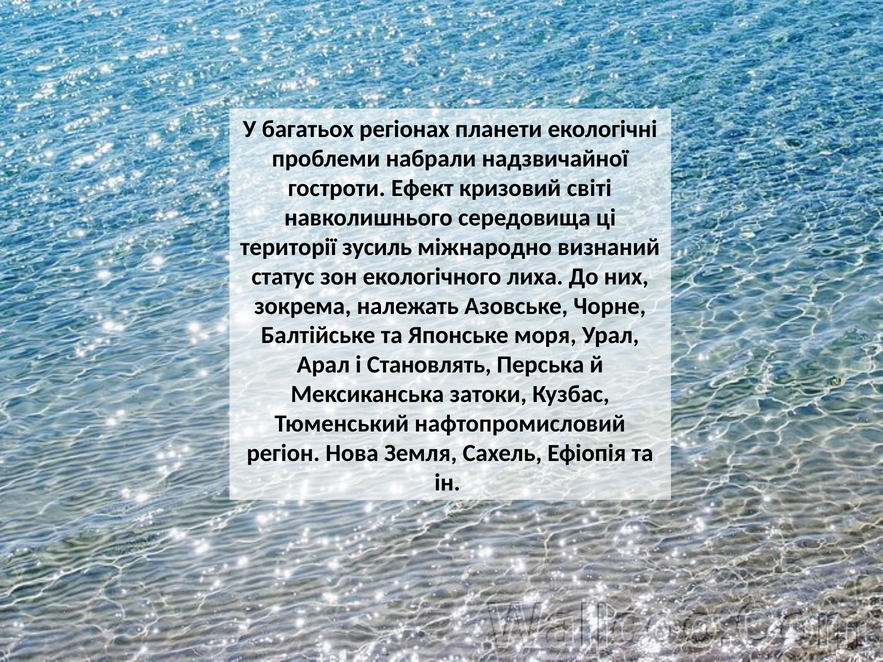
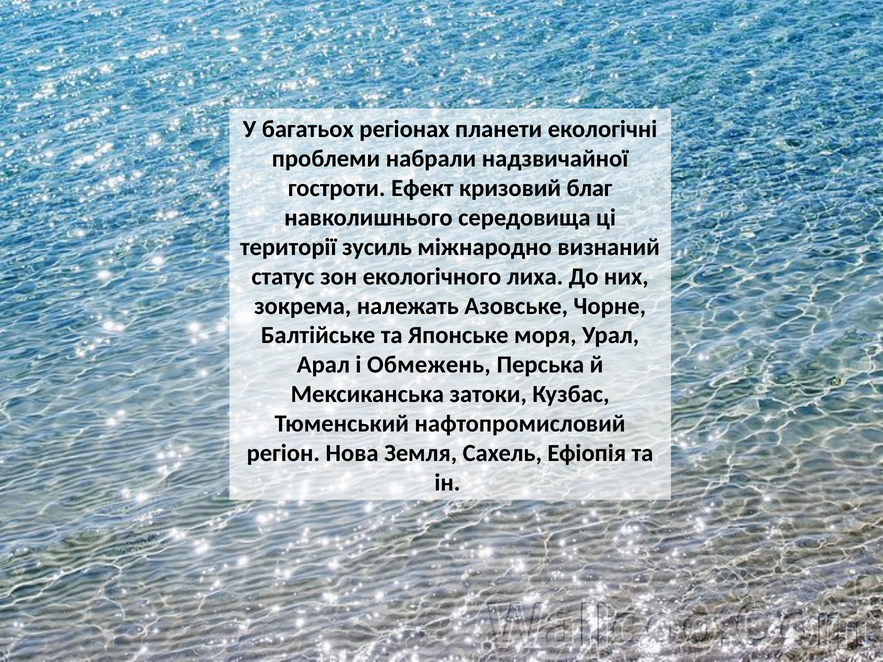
світі: світі -> благ (590, 188)
Становлять: Становлять -> Обмежень (429, 365)
